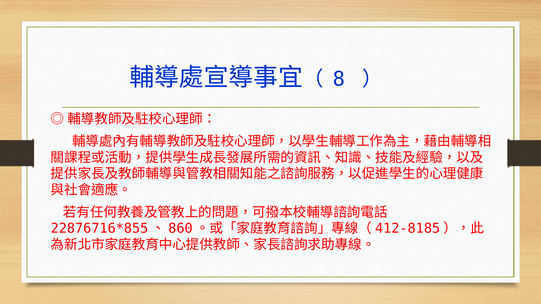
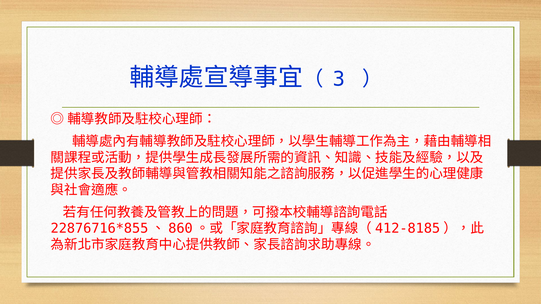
8: 8 -> 3 (339, 79)
